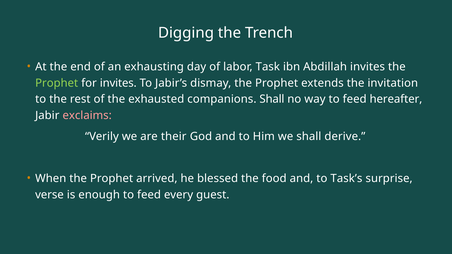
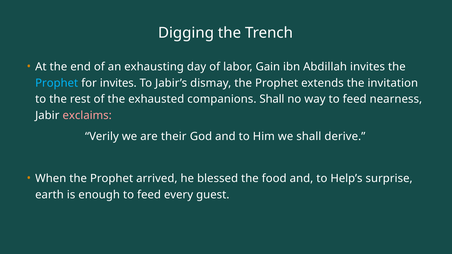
Task: Task -> Gain (268, 67)
Prophet colour: light green -> light blue (57, 83)
hereafter: hereafter -> nearness (396, 99)
Task’s: Task’s -> Help’s (346, 179)
verse: verse -> earth (49, 195)
